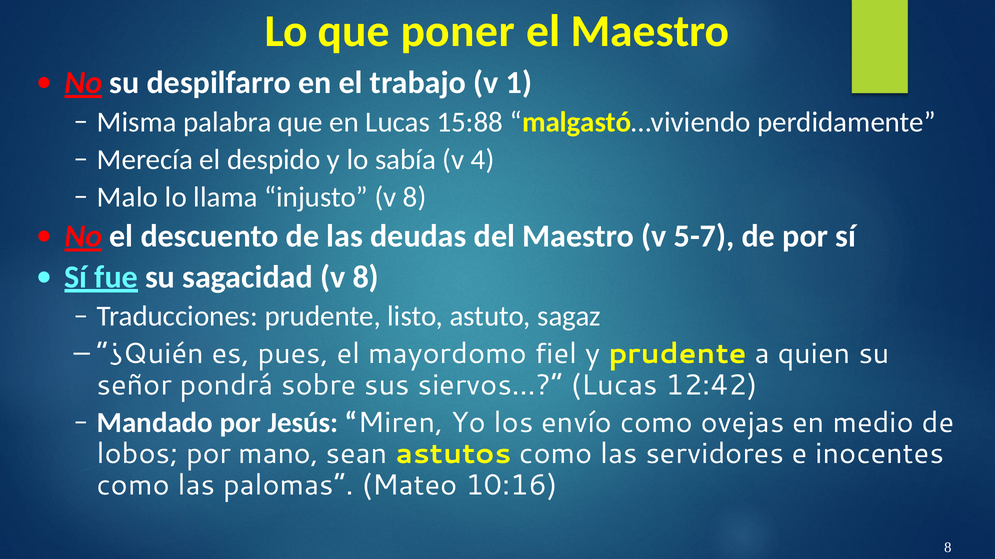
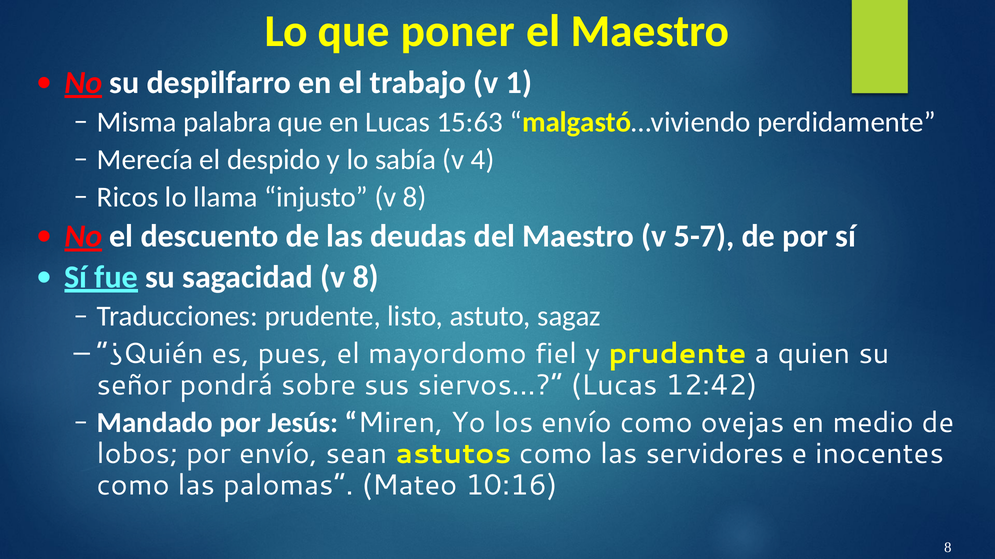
15:88: 15:88 -> 15:63 (470, 122)
Malo: Malo -> Ricos (128, 197)
por mano: mano -> envío (279, 454)
